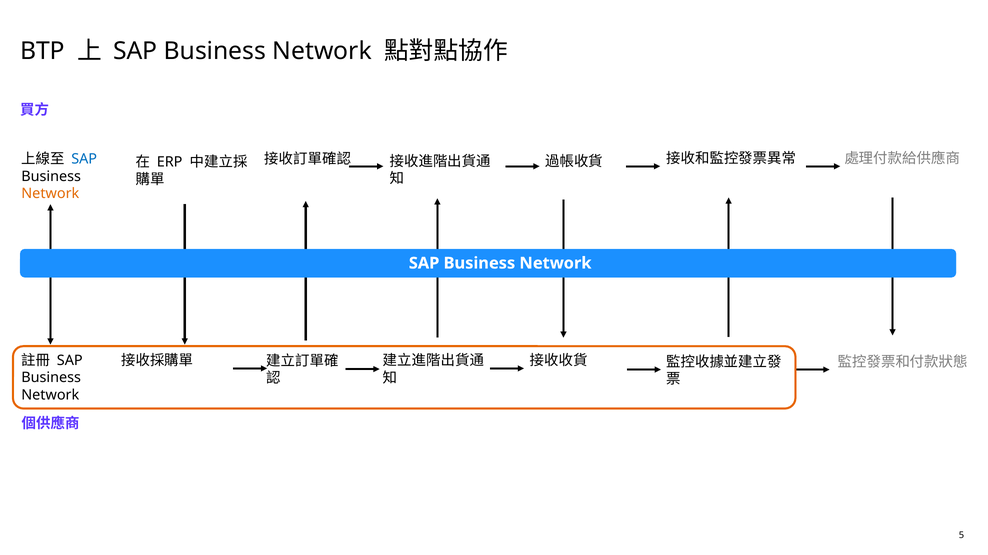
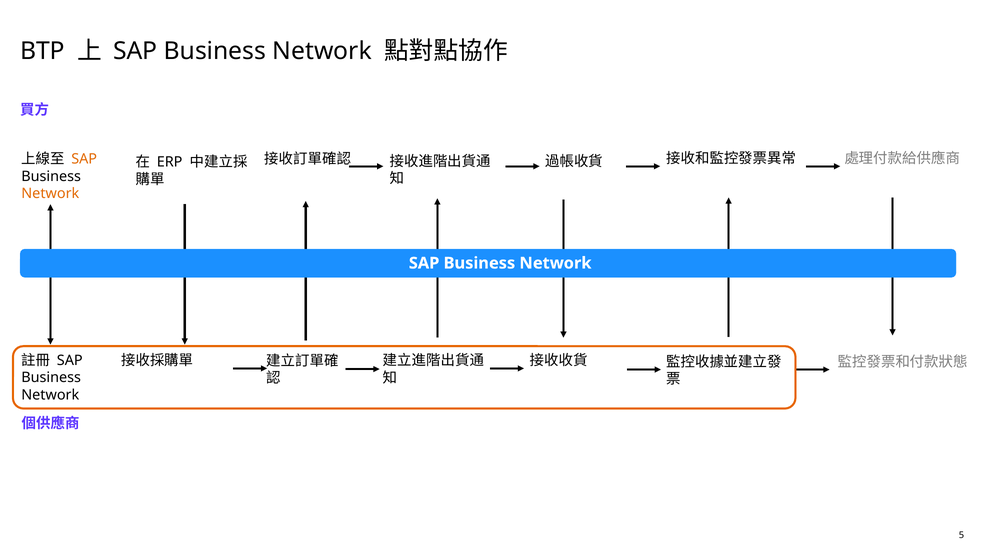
SAP colour: blue -> orange (84, 159)
